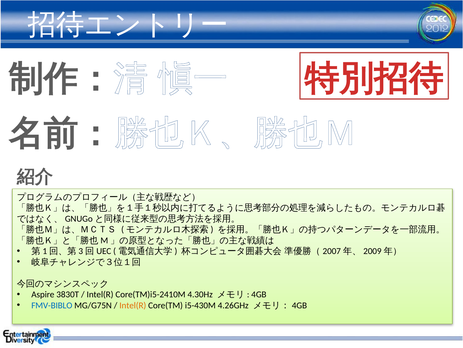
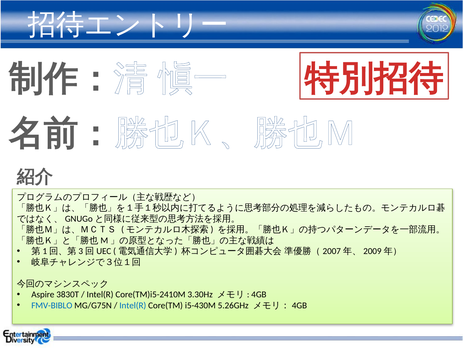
4.30Hz: 4.30Hz -> 3.30Hz (200, 294)
Intel(R colour: orange -> blue (133, 305)
4.26GHz: 4.26GHz -> 5.26GHz (233, 305)
